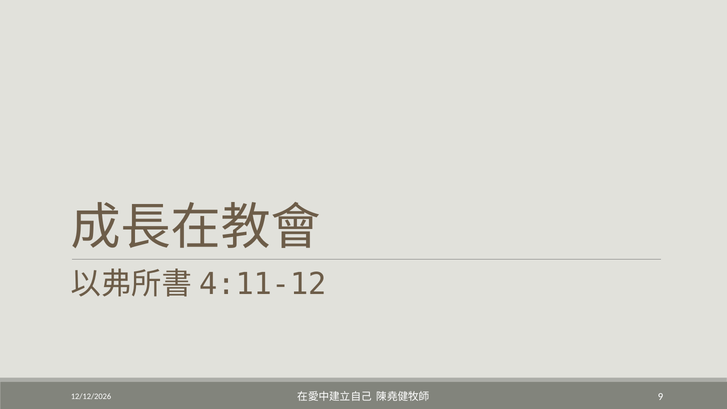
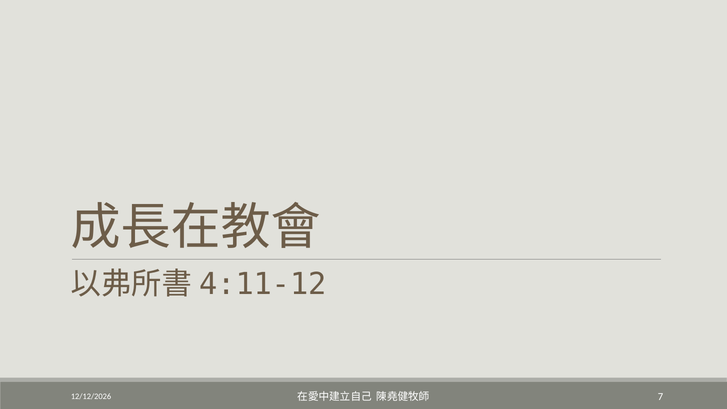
9: 9 -> 7 (660, 397)
